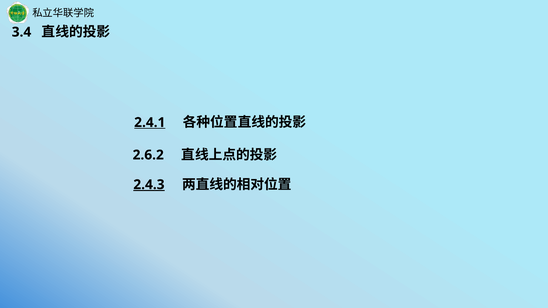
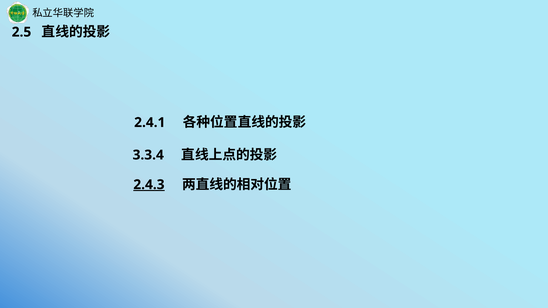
3.4: 3.4 -> 2.5 (21, 32)
2.4.1 underline: present -> none (150, 123)
2.6.2: 2.6.2 -> 3.3.4 (148, 155)
